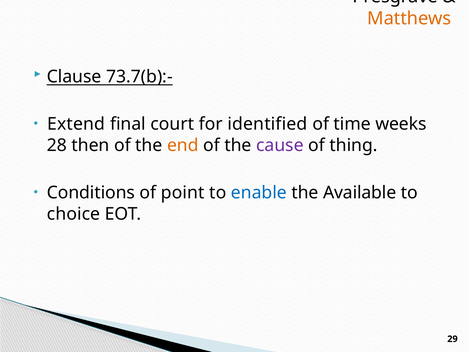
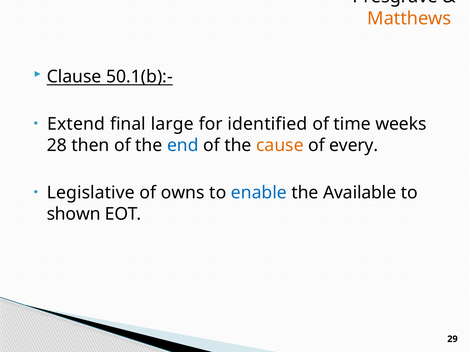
73.7(b):-: 73.7(b):- -> 50.1(b):- (139, 77)
court: court -> large (172, 124)
end colour: orange -> blue (183, 145)
cause colour: purple -> orange (280, 145)
thing: thing -> every (354, 145)
Conditions: Conditions -> Legislative (91, 193)
point: point -> owns (183, 193)
choice: choice -> shown (74, 214)
